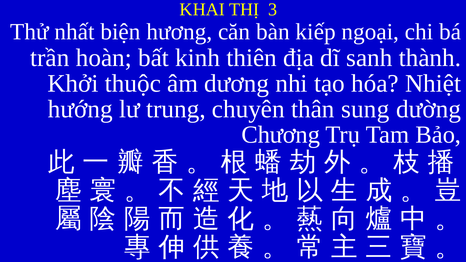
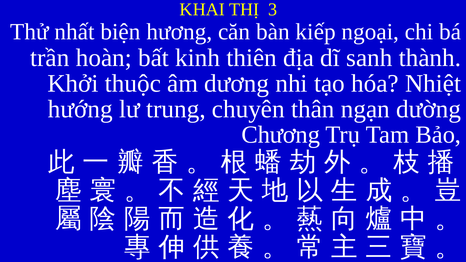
sung: sung -> ngạn (365, 109)
